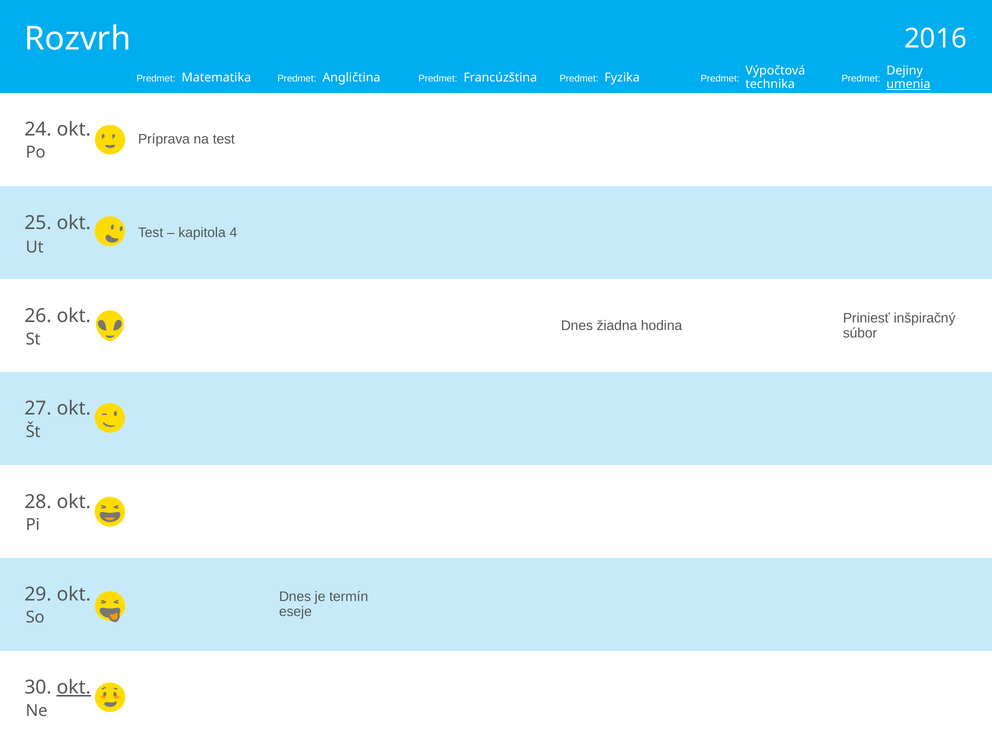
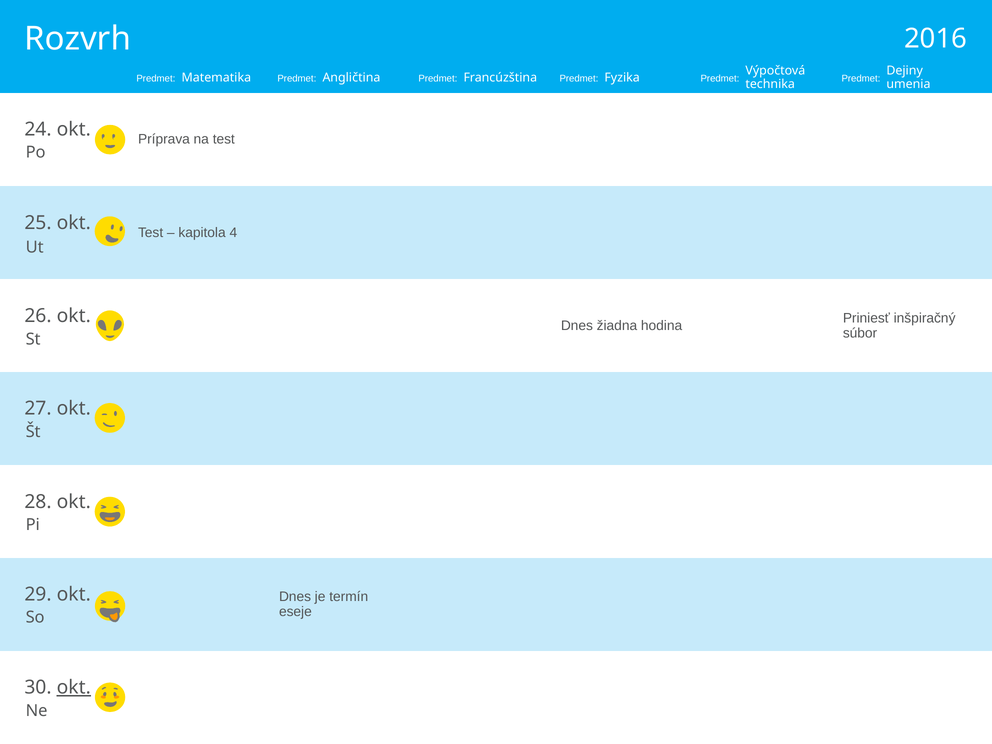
umenia underline: present -> none (908, 84)
